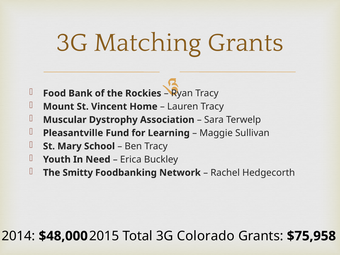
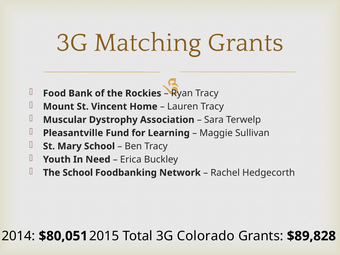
The Smitty: Smitty -> School (78, 173)
$48,000: $48,000 -> $80,051 (63, 236)
$75,958: $75,958 -> $89,828 (311, 236)
